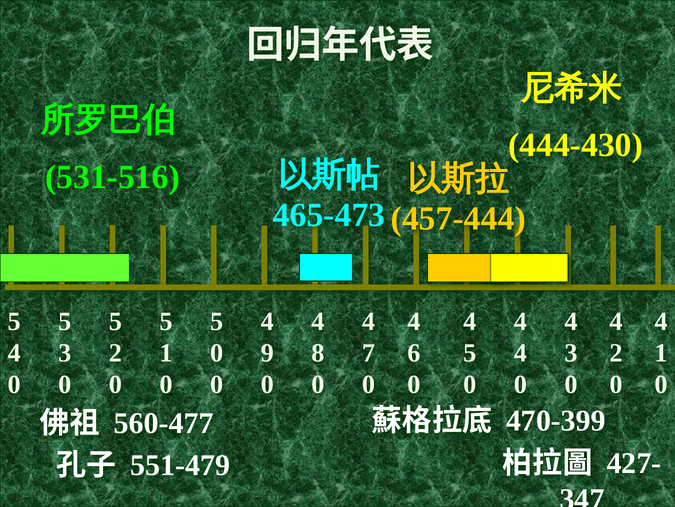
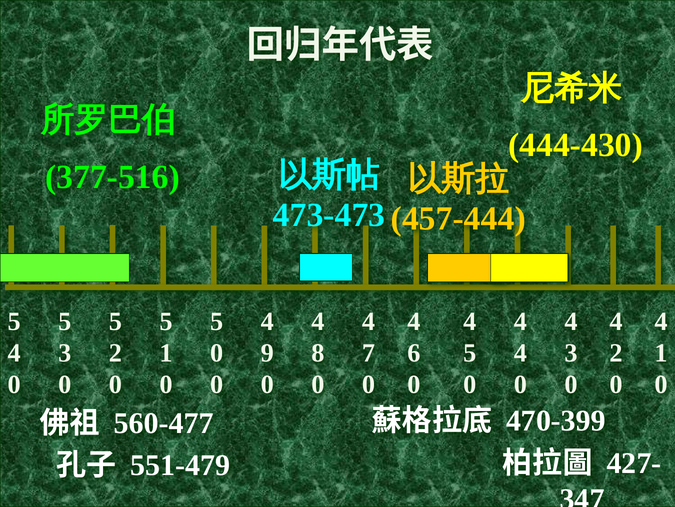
531-516: 531-516 -> 377-516 (113, 177)
465-473: 465-473 -> 473-473 (329, 215)
